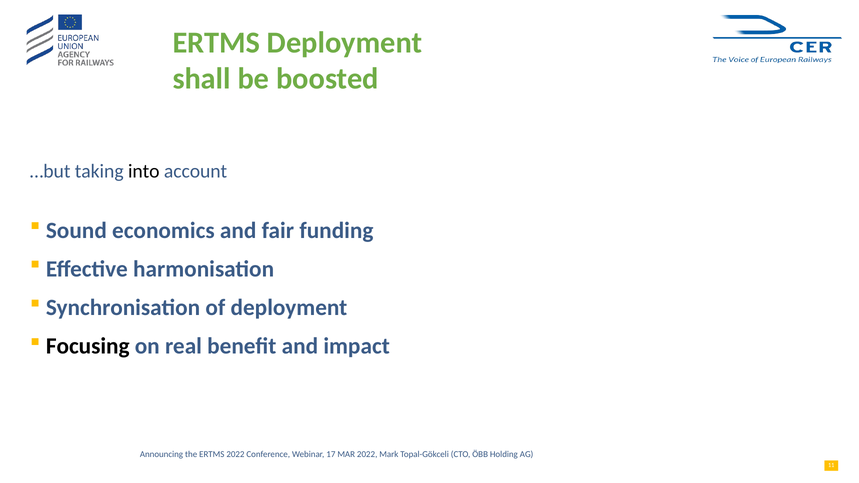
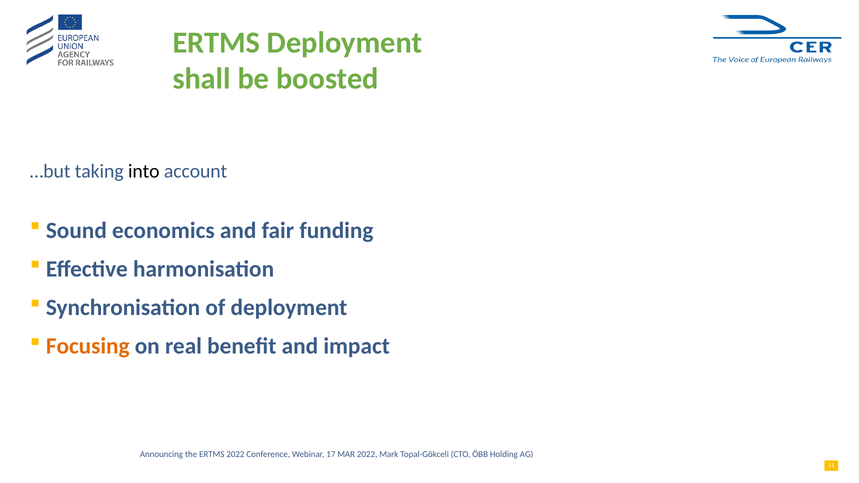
Focusing colour: black -> orange (88, 346)
